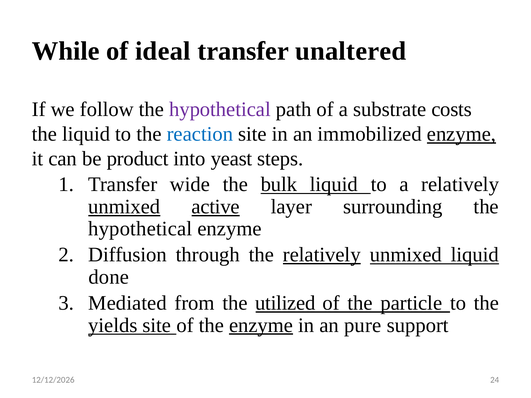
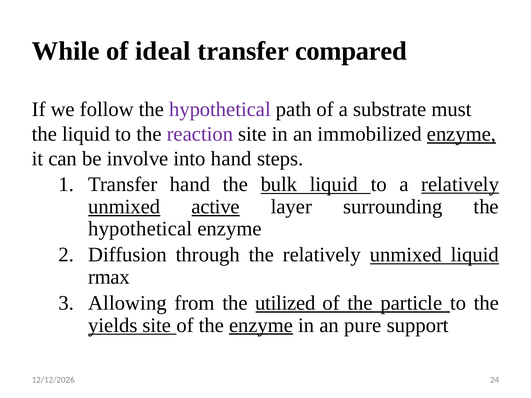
unaltered: unaltered -> compared (351, 51)
costs: costs -> must (452, 109)
reaction colour: blue -> purple (200, 134)
product: product -> involve (138, 159)
into yeast: yeast -> hand (231, 159)
Transfer wide: wide -> hand (190, 184)
relatively underline: none -> present (460, 184)
relatively underline: present -> none (322, 255)
done: done -> rmax (109, 277)
Mediated: Mediated -> Allowing (128, 303)
